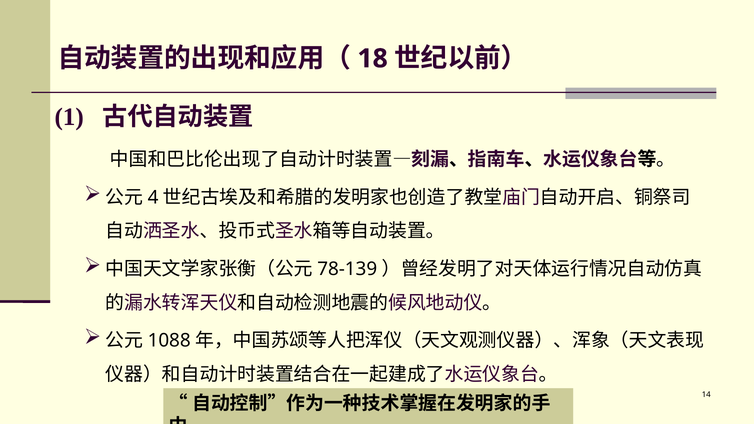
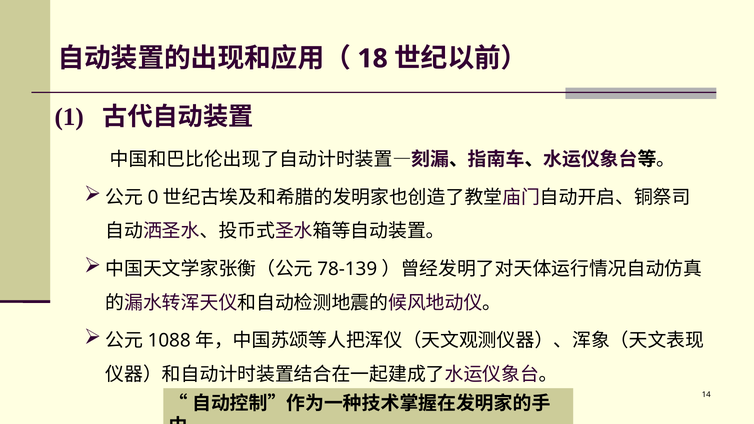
4: 4 -> 0 (153, 197)
